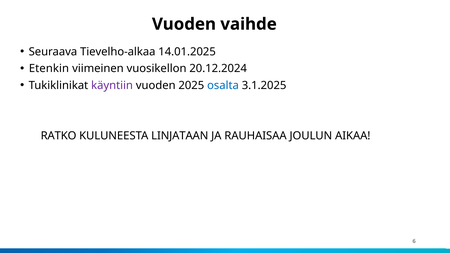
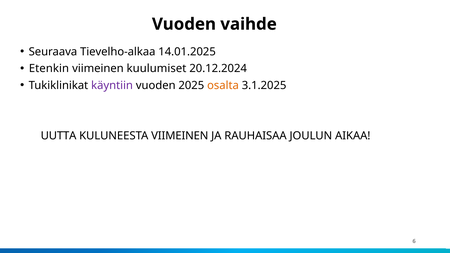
vuosikellon: vuosikellon -> kuulumiset (157, 69)
osalta colour: blue -> orange (223, 85)
RATKO: RATKO -> UUTTA (59, 136)
KULUNEESTA LINJATAAN: LINJATAAN -> VIIMEINEN (180, 136)
